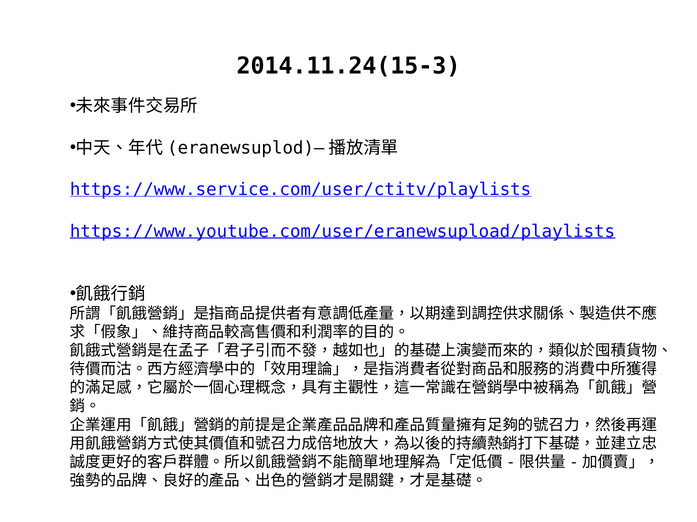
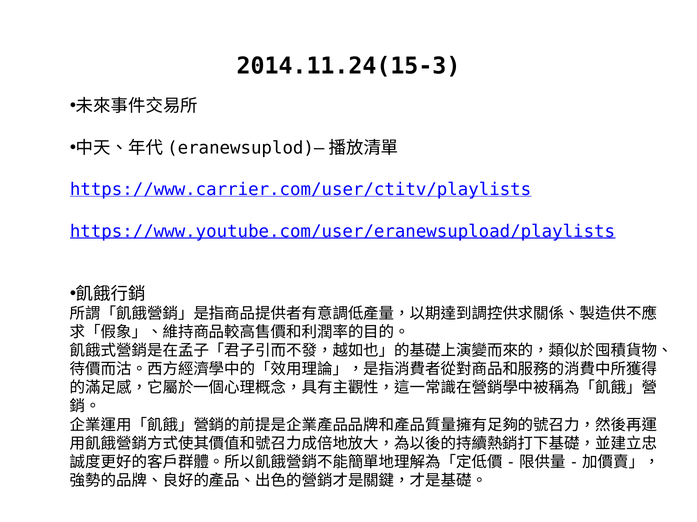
https://www.service.com/user/ctitv/playlists: https://www.service.com/user/ctitv/playlists -> https://www.carrier.com/user/ctitv/playlists (301, 190)
